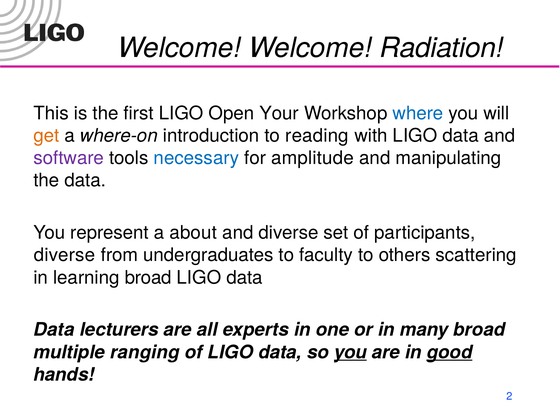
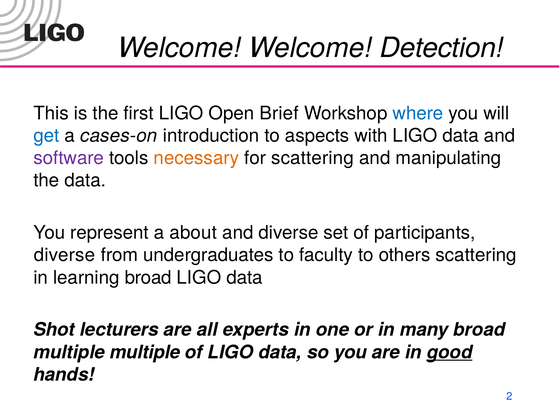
Radiation: Radiation -> Detection (442, 48)
Your: Your -> Brief (279, 113)
get colour: orange -> blue (46, 136)
where-on: where-on -> cases-on (119, 136)
reading: reading -> aspects (317, 136)
necessary colour: blue -> orange (196, 158)
for amplitude: amplitude -> scattering (313, 158)
Data: Data -> Shot (54, 330)
multiple ranging: ranging -> multiple (145, 352)
you underline: present -> none (350, 352)
